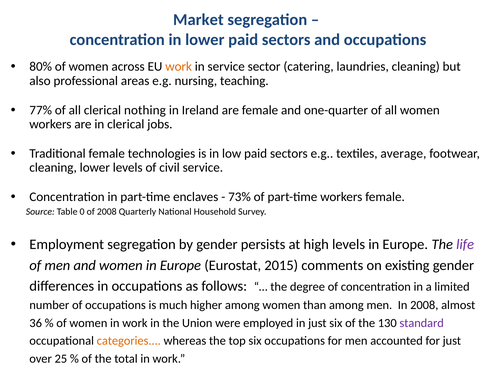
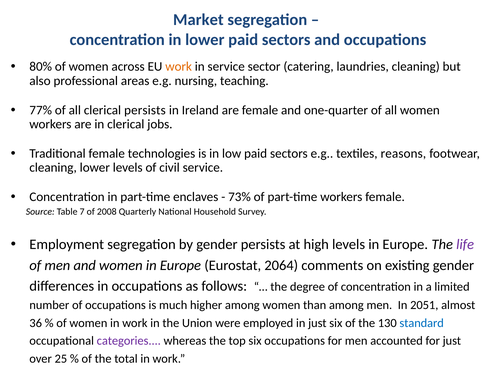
clerical nothing: nothing -> persists (145, 110)
average: average -> reasons (403, 153)
0: 0 -> 7 (82, 212)
2015: 2015 -> 2064 (281, 265)
In 2008: 2008 -> 2051 (424, 305)
standard colour: purple -> blue (422, 323)
categories colour: orange -> purple (129, 341)
